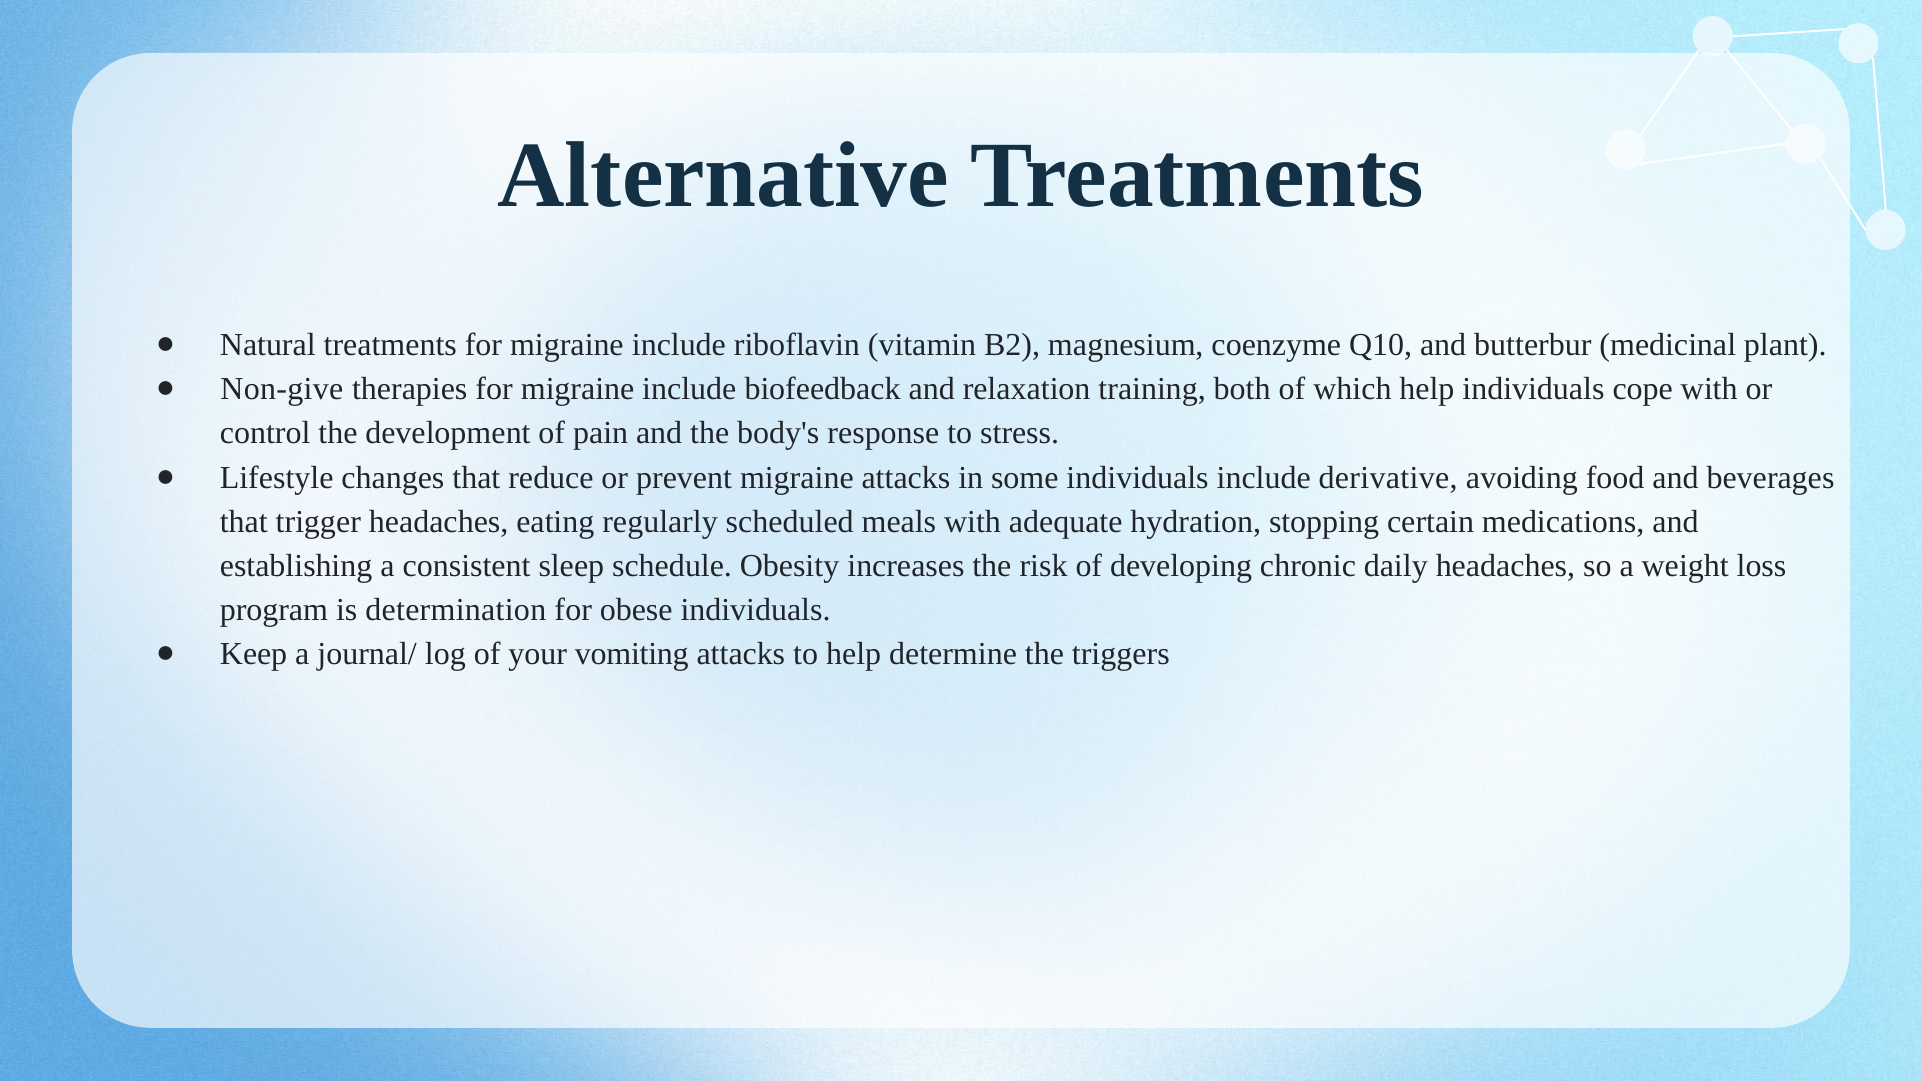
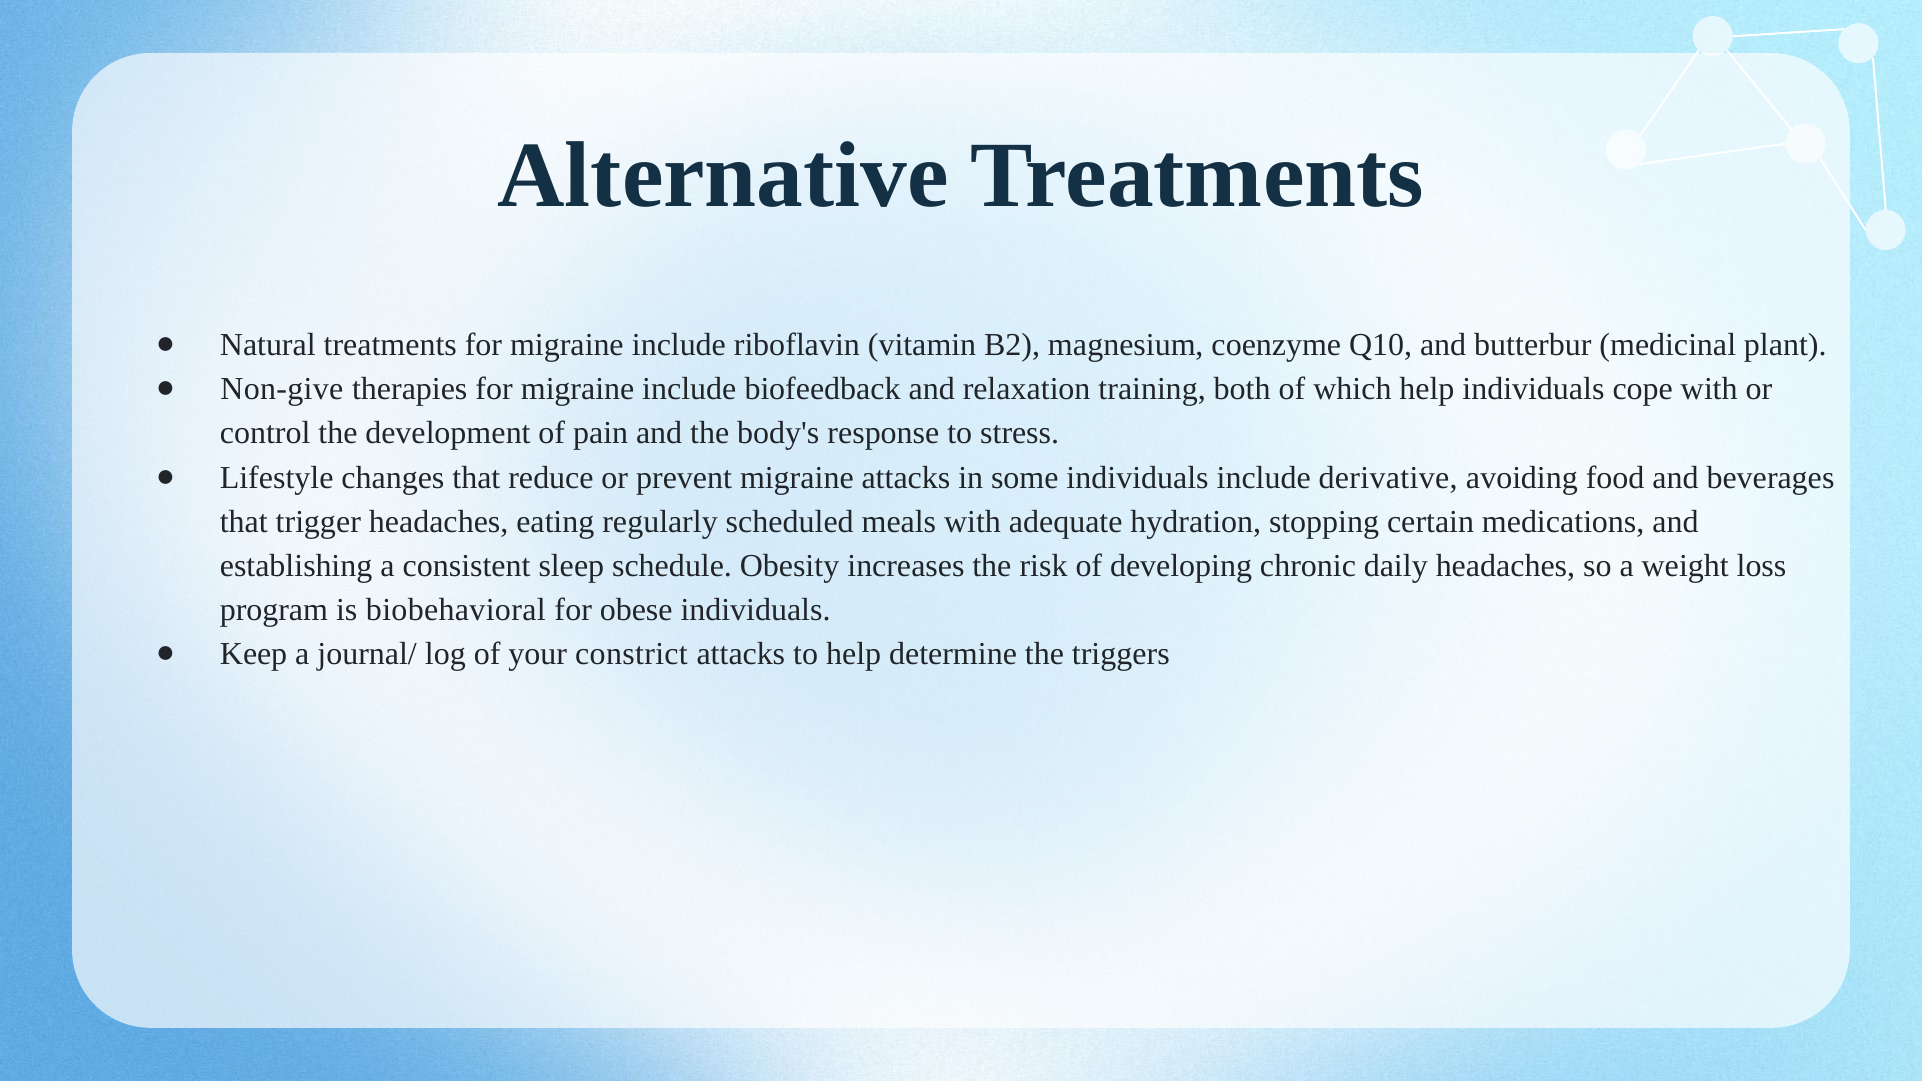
determination: determination -> biobehavioral (456, 610)
vomiting: vomiting -> constrict (632, 654)
